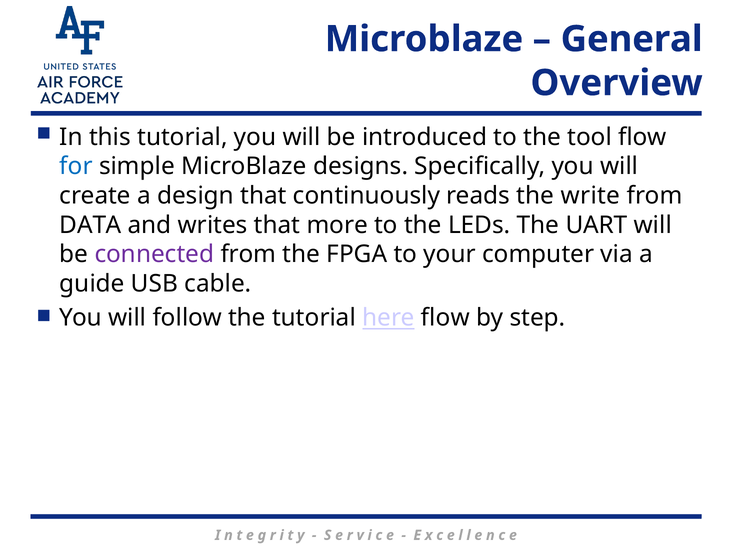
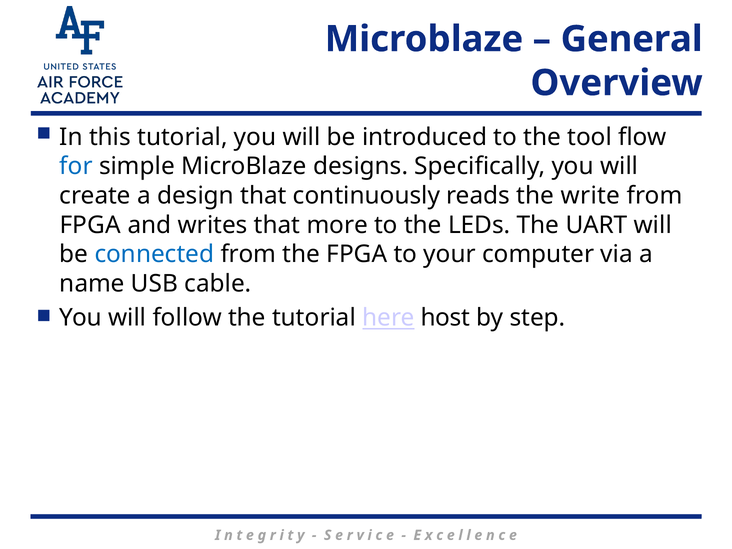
DATA: DATA -> FPGA (90, 225)
connected colour: purple -> blue (154, 254)
guide: guide -> name (92, 284)
here flow: flow -> host (445, 318)
